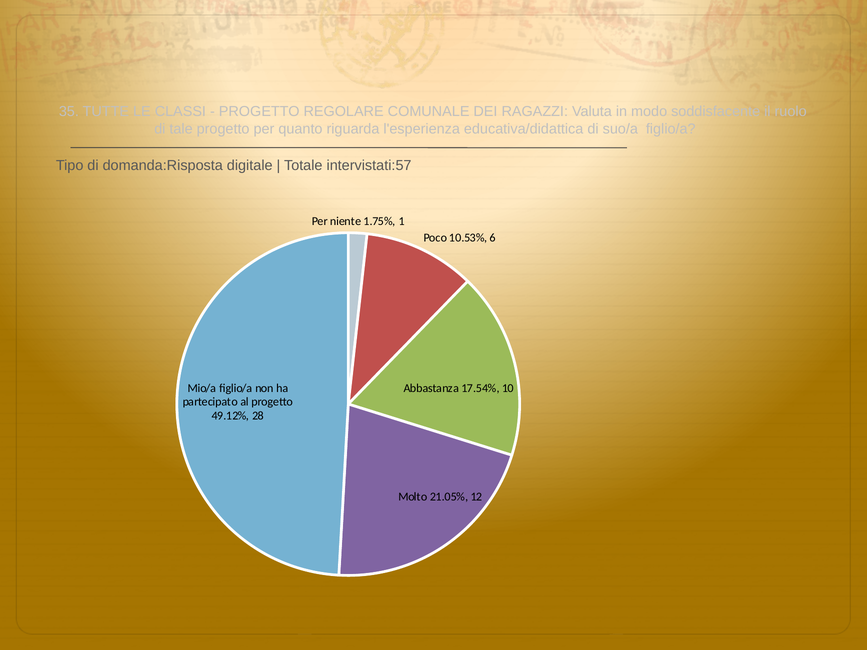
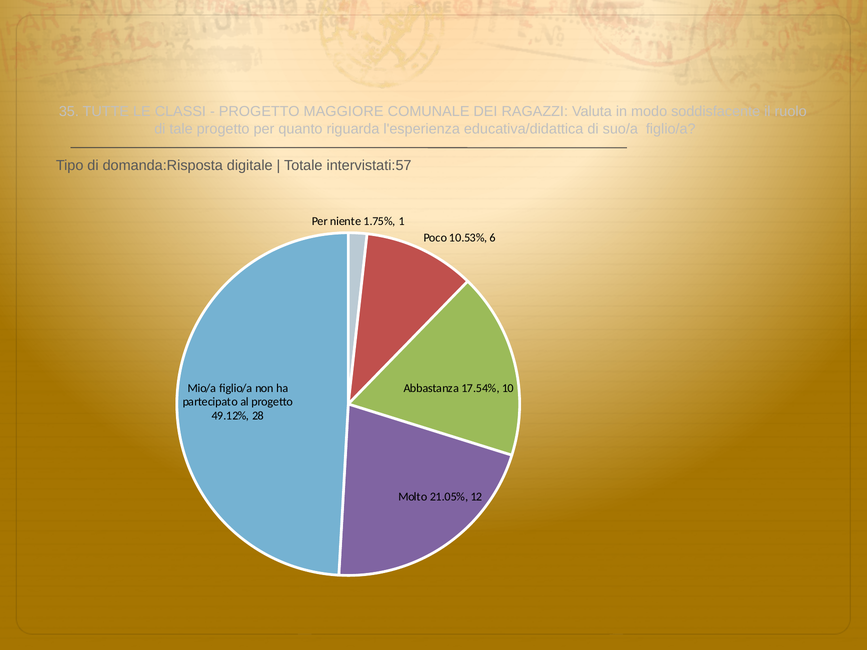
REGOLARE: REGOLARE -> MAGGIORE (344, 112)
